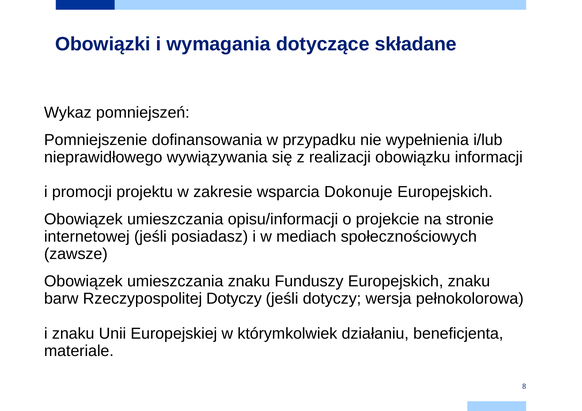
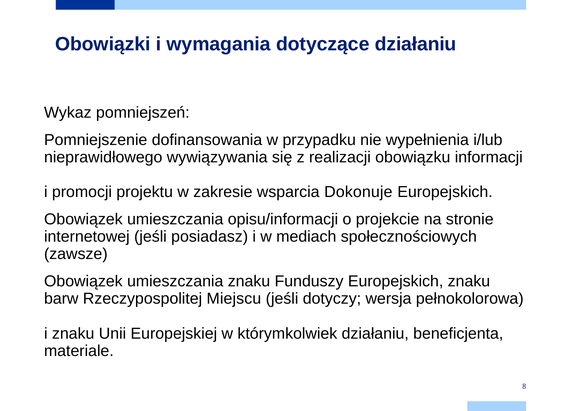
dotyczące składane: składane -> działaniu (416, 44)
Rzeczypospolitej Dotyczy: Dotyczy -> Miejscu (234, 299)
